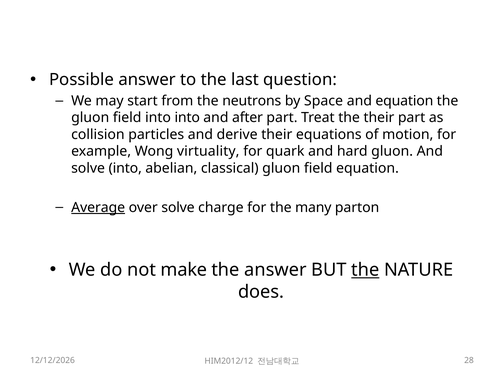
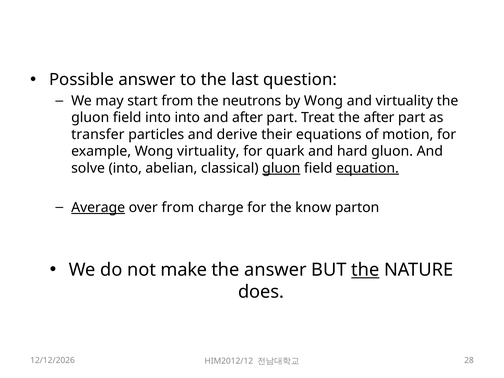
by Space: Space -> Wong (324, 101)
and equation: equation -> virtuality (404, 101)
the their: their -> after (379, 118)
collision: collision -> transfer (98, 134)
gluon underline: none -> present (281, 168)
equation underline: none -> present (368, 168)
over solve: solve -> from (178, 207)
many: many -> know (313, 207)
